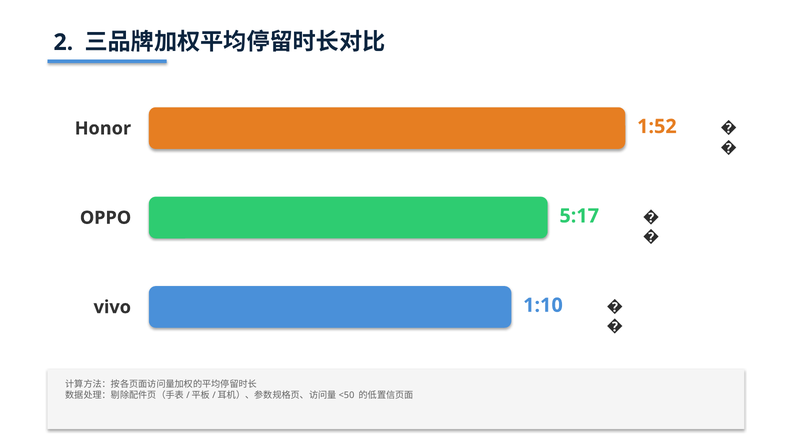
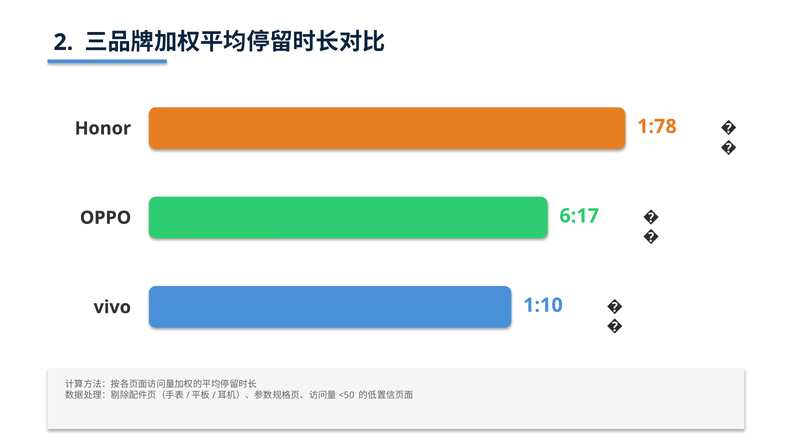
1:52: 1:52 -> 1:78 (657, 126)
5:17: 5:17 -> 6:17 (579, 216)
